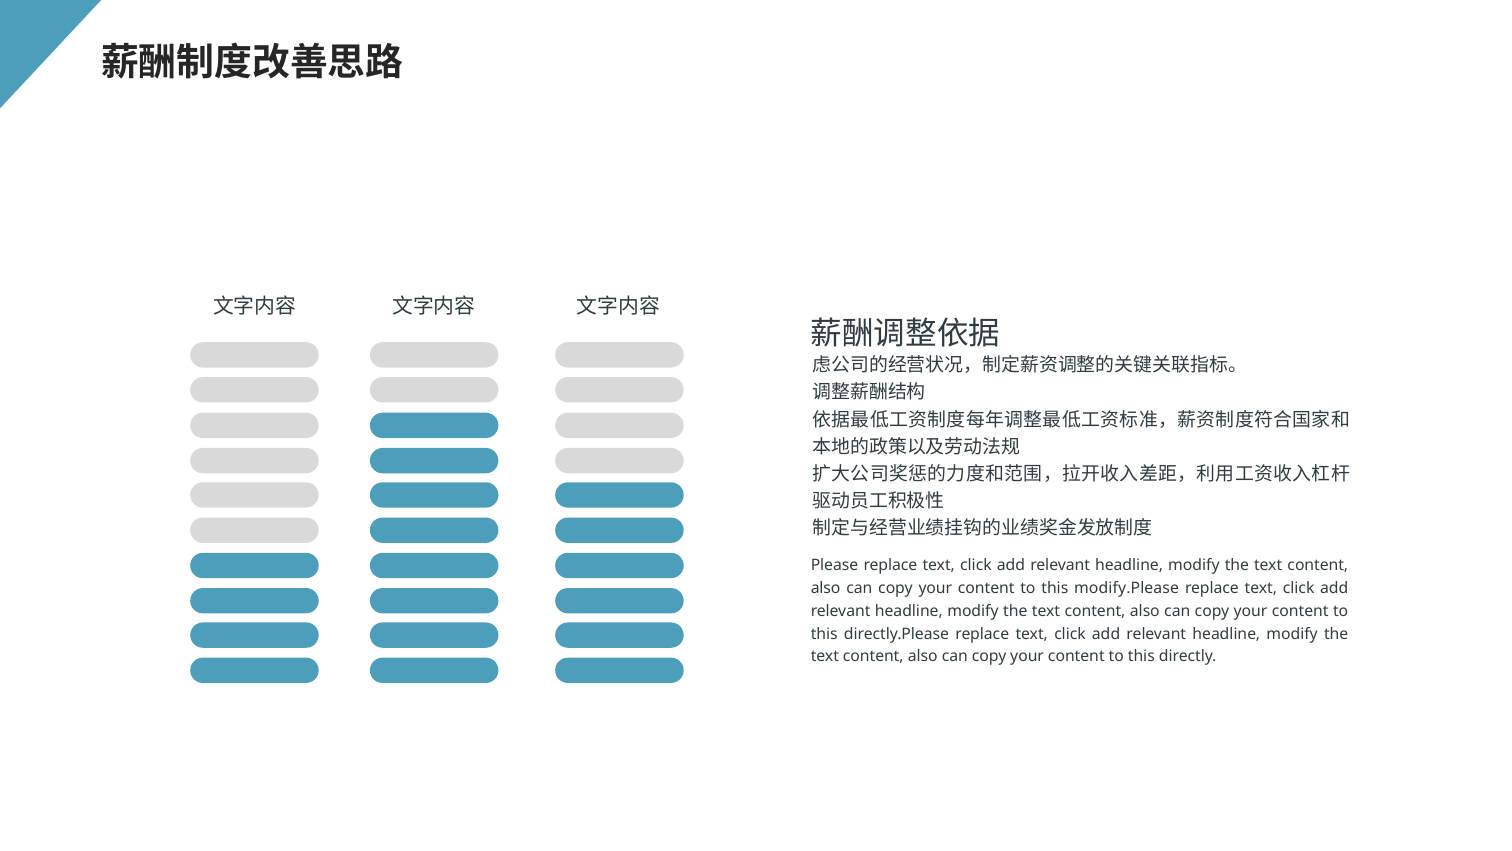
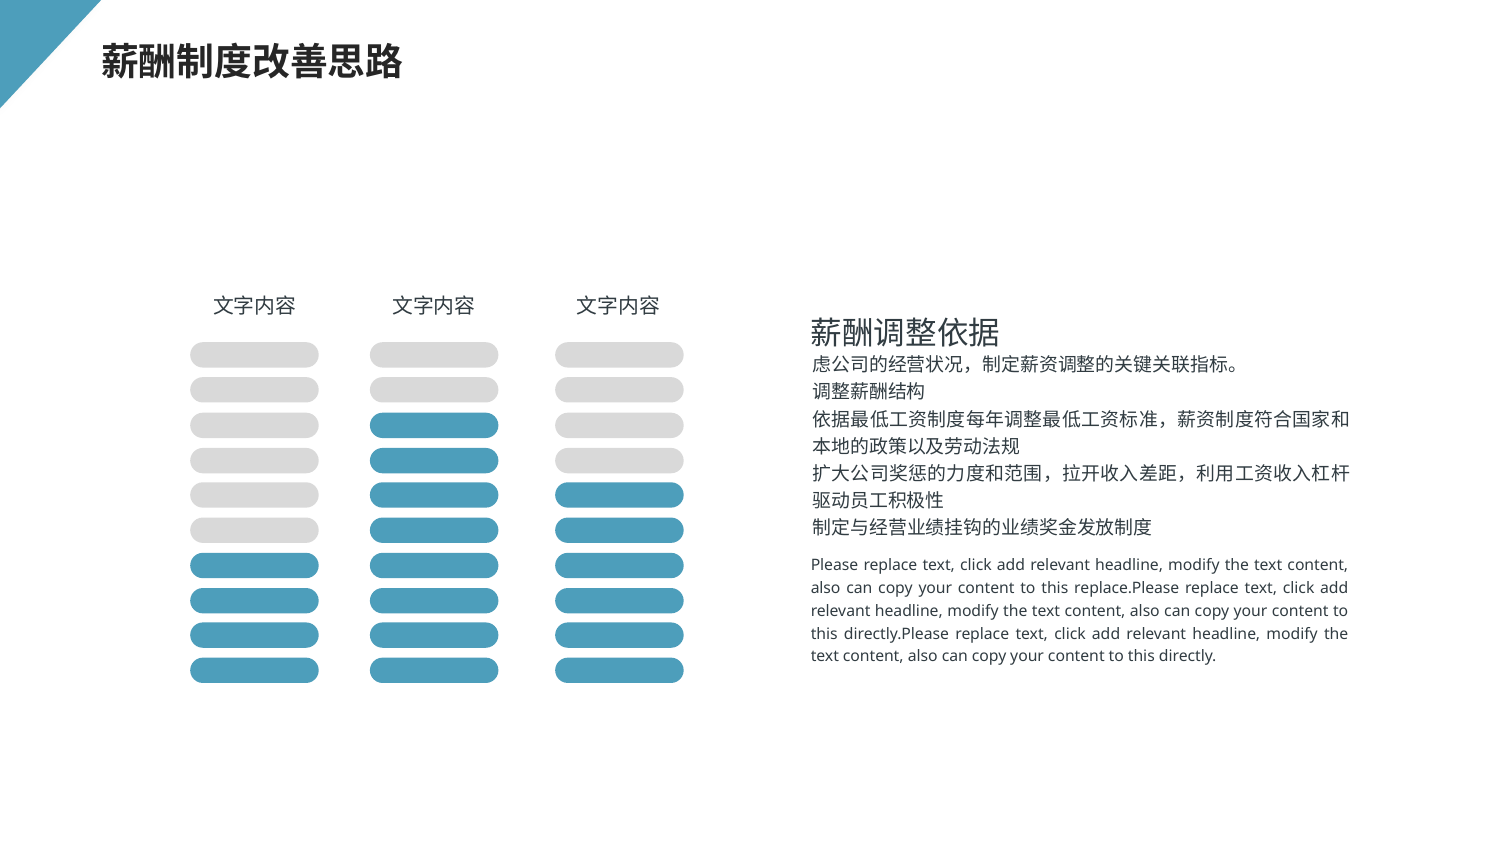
modify.Please: modify.Please -> replace.Please (1127, 588)
